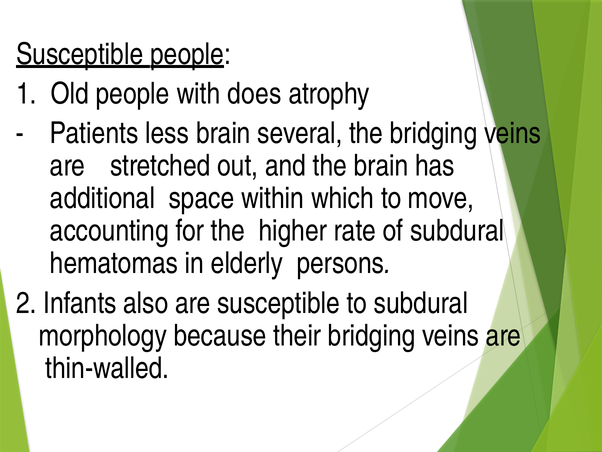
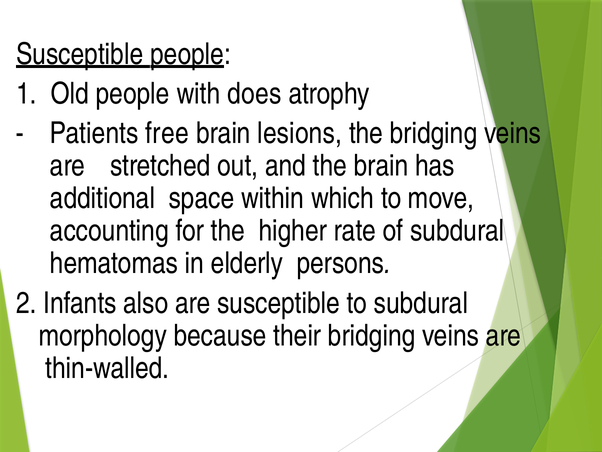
less: less -> free (167, 133)
several: several -> lesions (300, 133)
